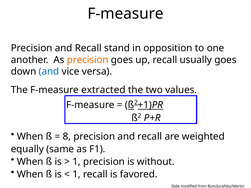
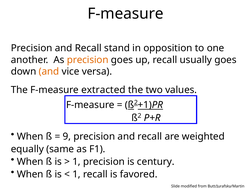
and colour: blue -> orange (49, 72)
8: 8 -> 9 (67, 137)
without: without -> century (156, 162)
